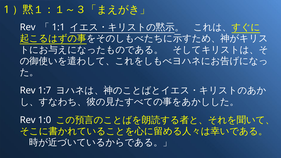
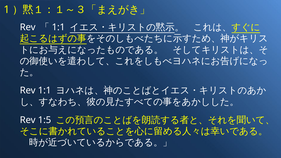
Rev 1:7: 1:7 -> 1:1 (45, 91)
1:0: 1:0 -> 1:5 (45, 120)
